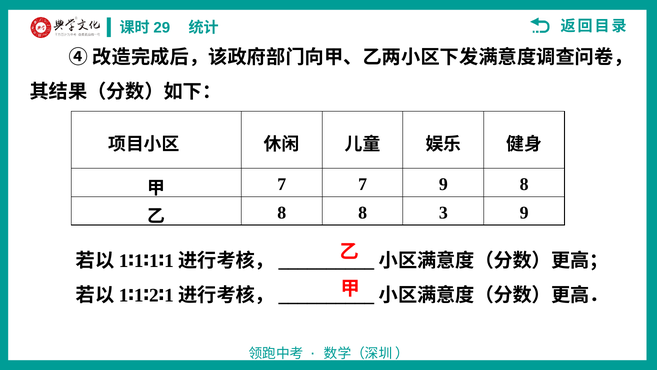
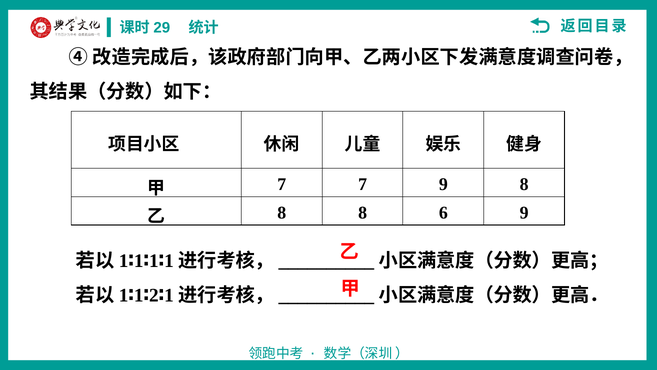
3: 3 -> 6 (443, 213)
